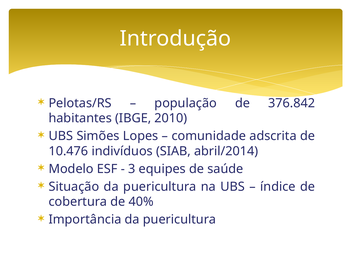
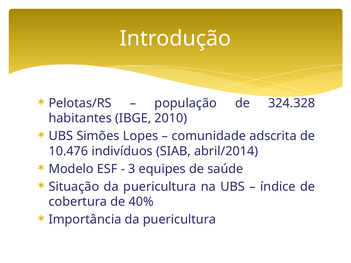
376.842: 376.842 -> 324.328 (292, 103)
